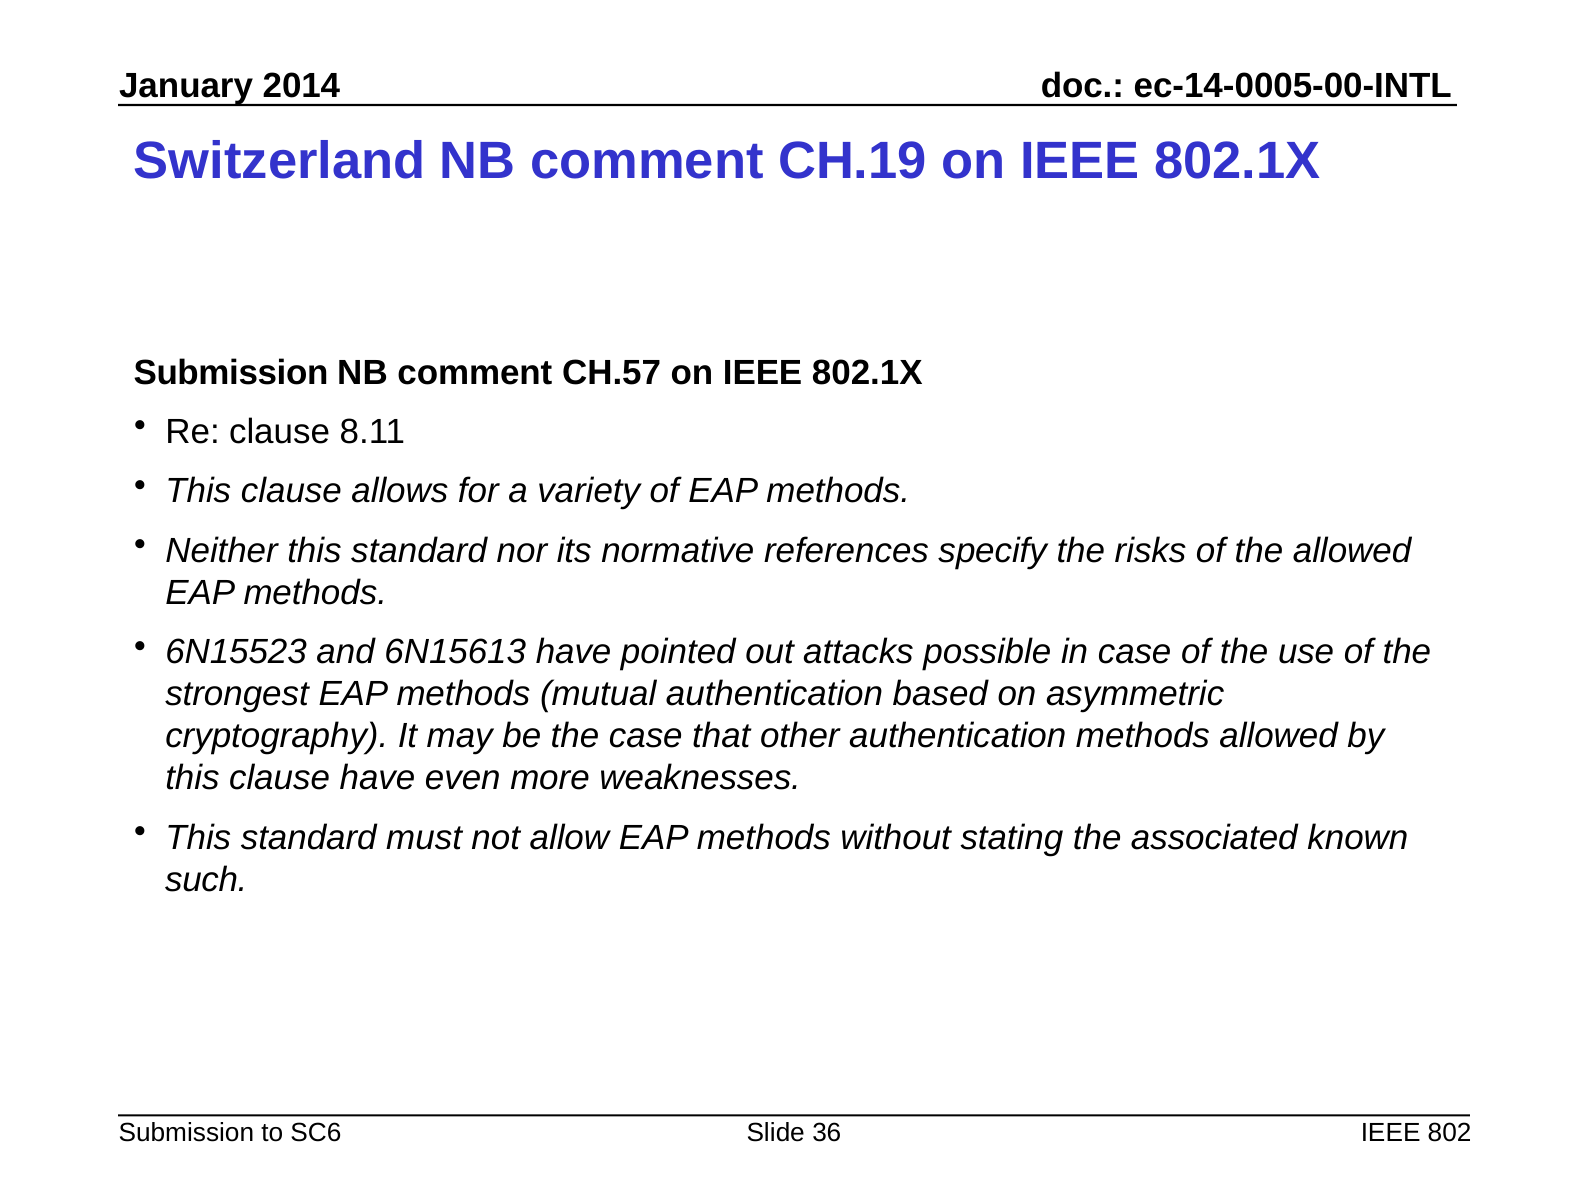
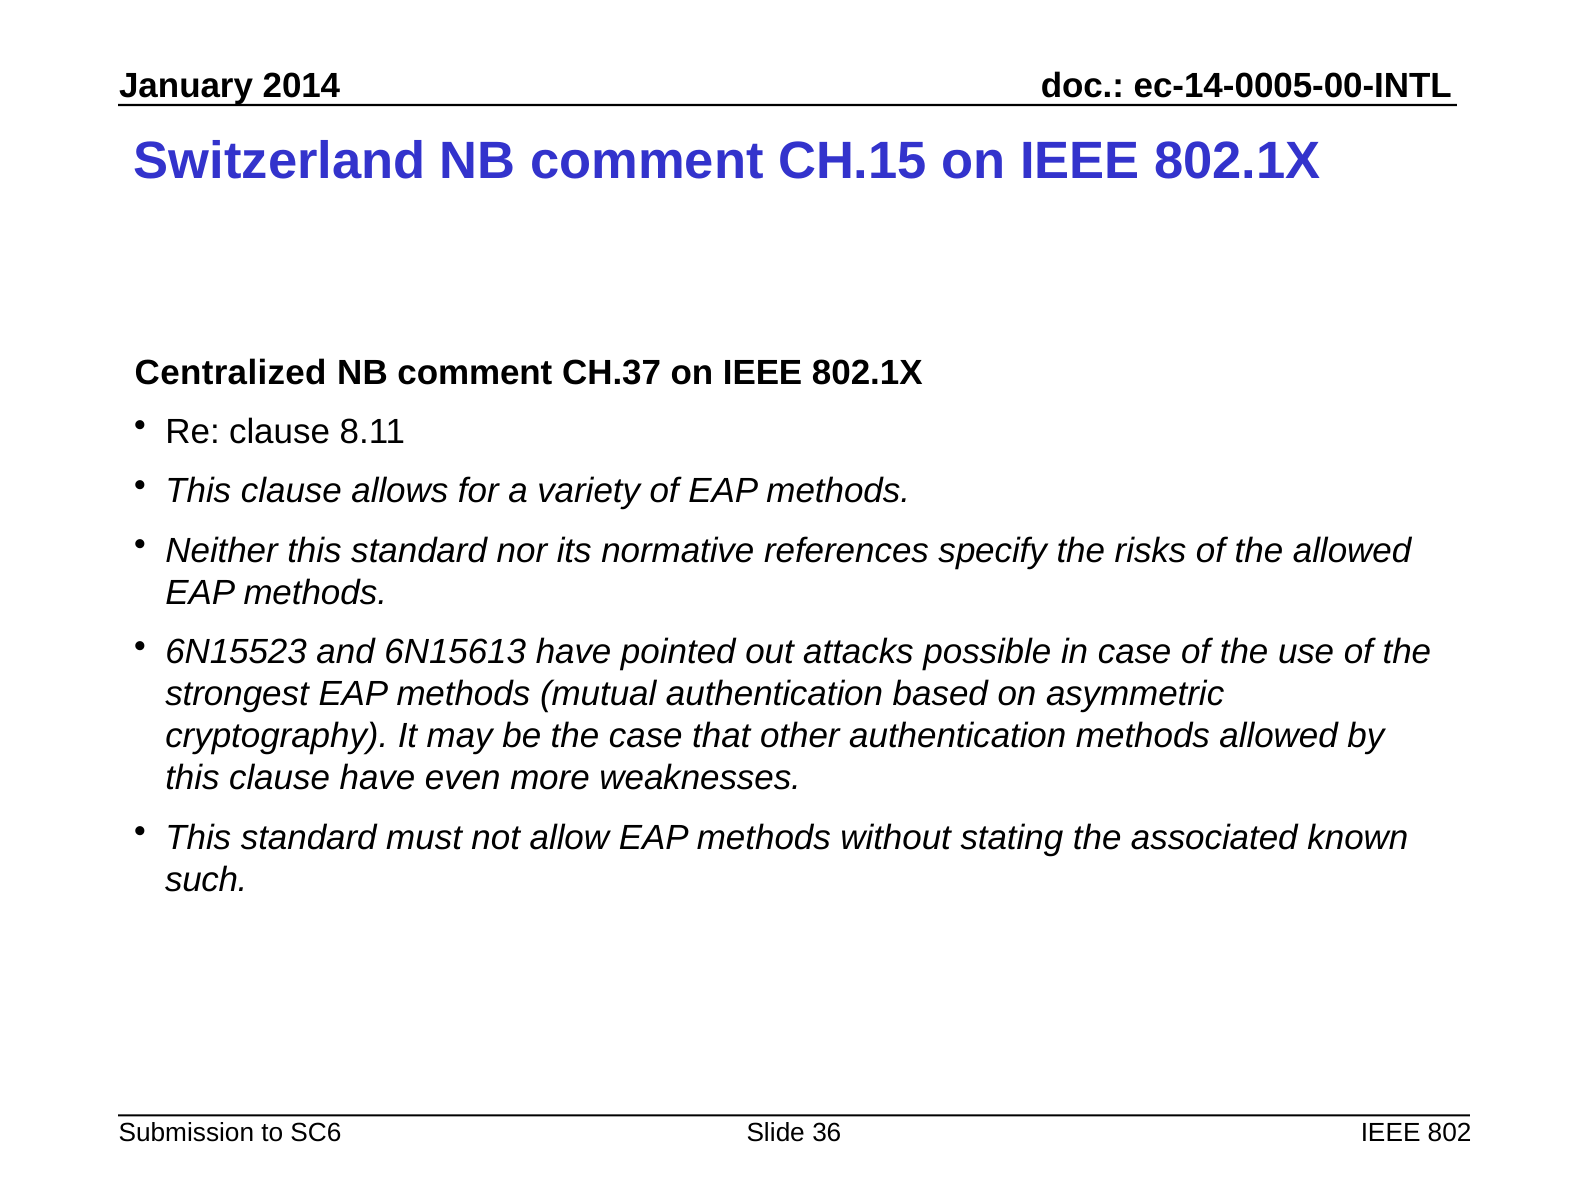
CH.19: CH.19 -> CH.15 (852, 161)
Submission: Submission -> Centralized (231, 373)
CH.57: CH.57 -> CH.37 (612, 373)
